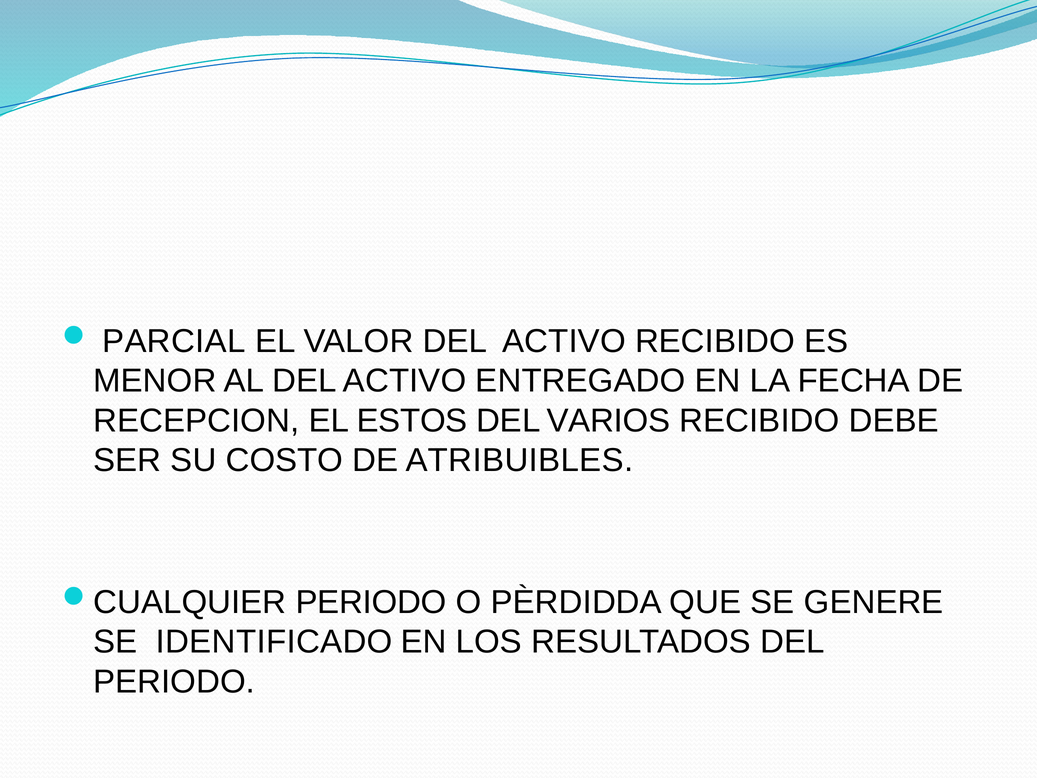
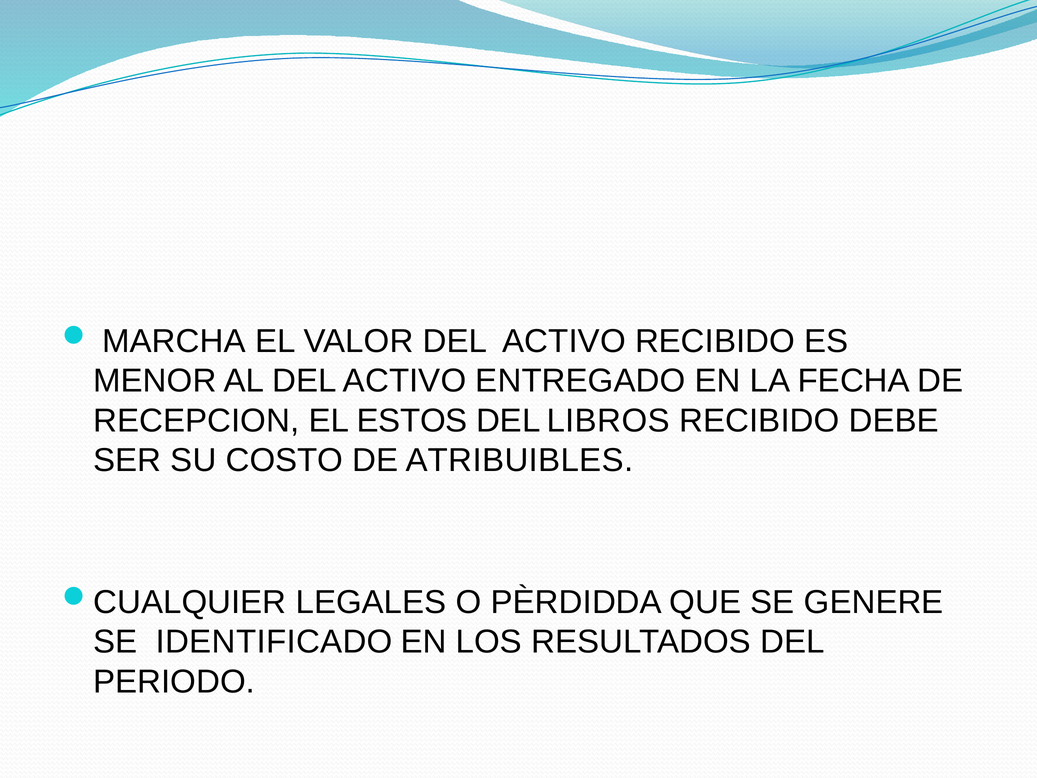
PARCIAL: PARCIAL -> MARCHA (174, 341)
VARIOS: VARIOS -> LIBROS (608, 421)
PERIODO: PERIODO -> LEGALES (371, 602)
